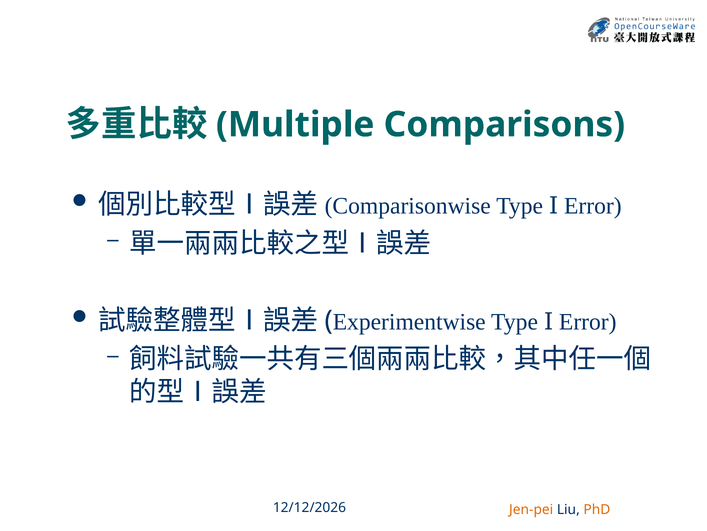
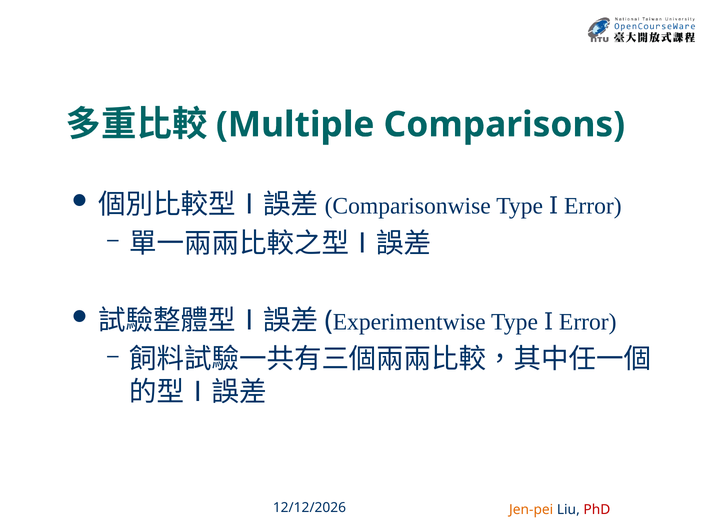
PhD colour: orange -> red (597, 509)
